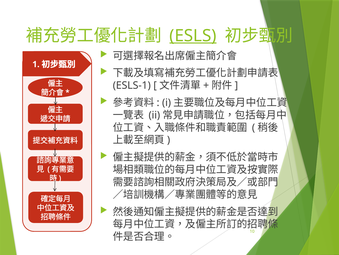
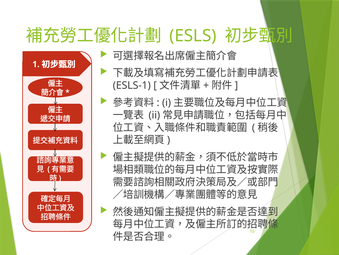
ESLS underline: present -> none (193, 36)
